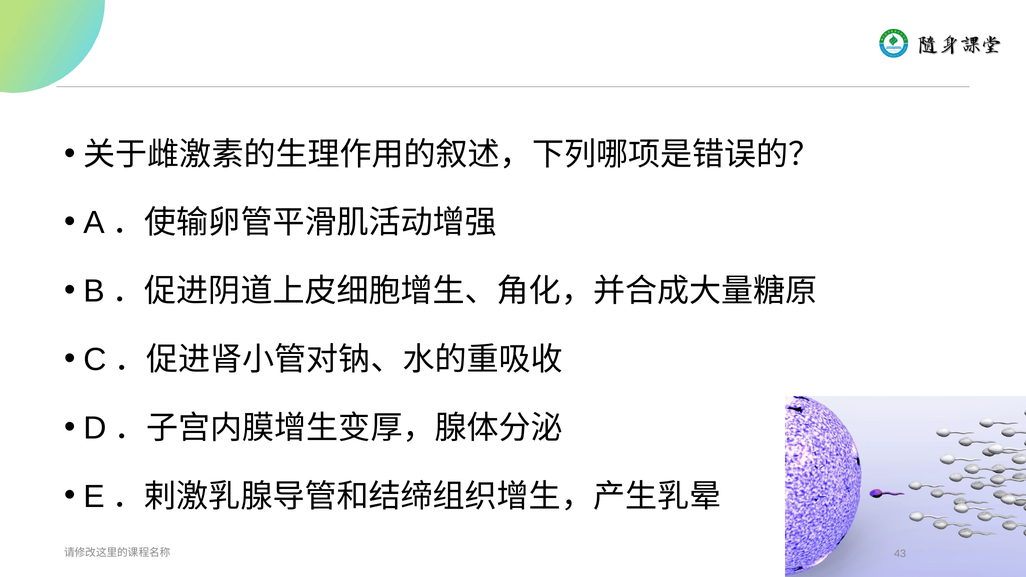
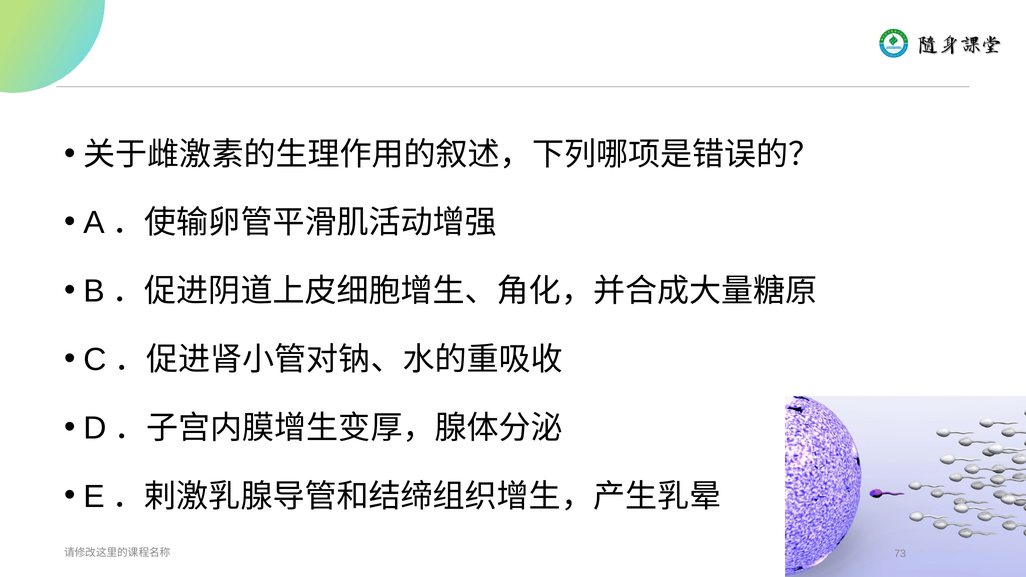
43: 43 -> 73 (900, 554)
